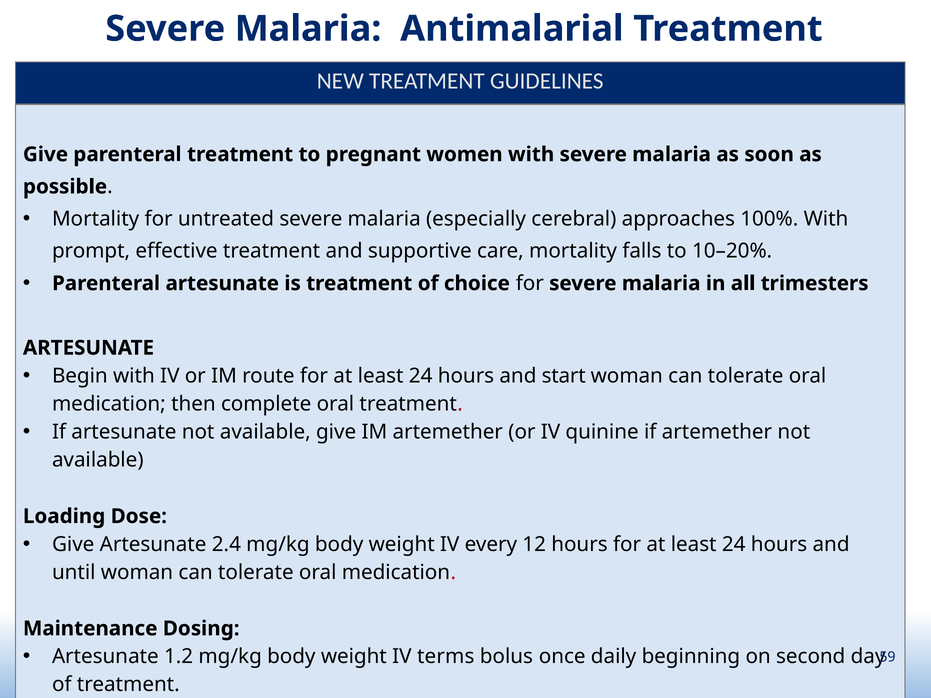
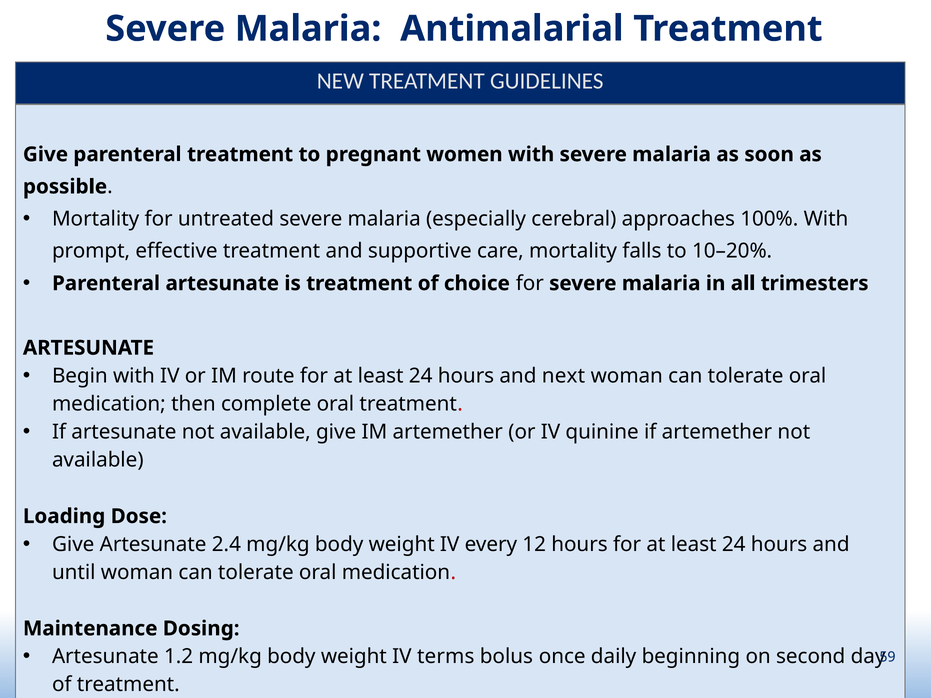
start: start -> next (563, 376)
